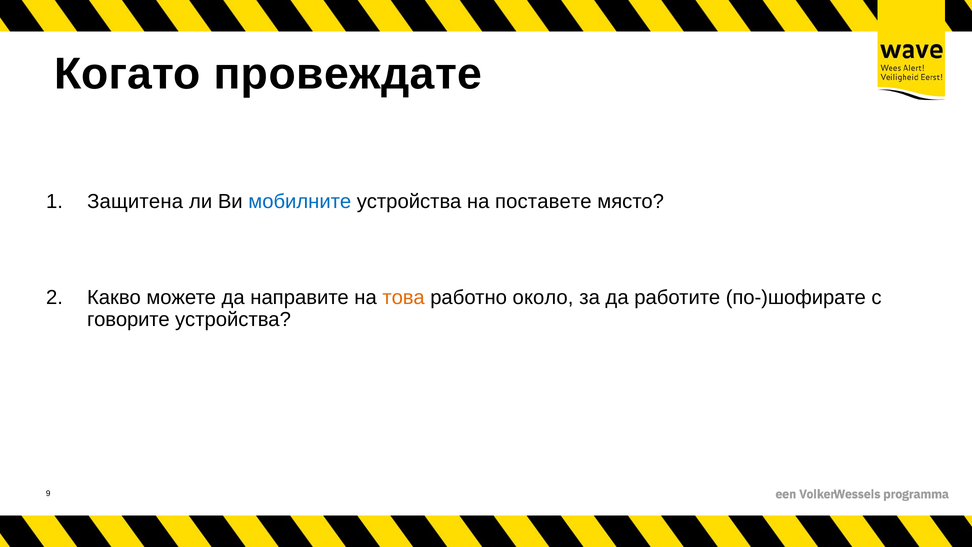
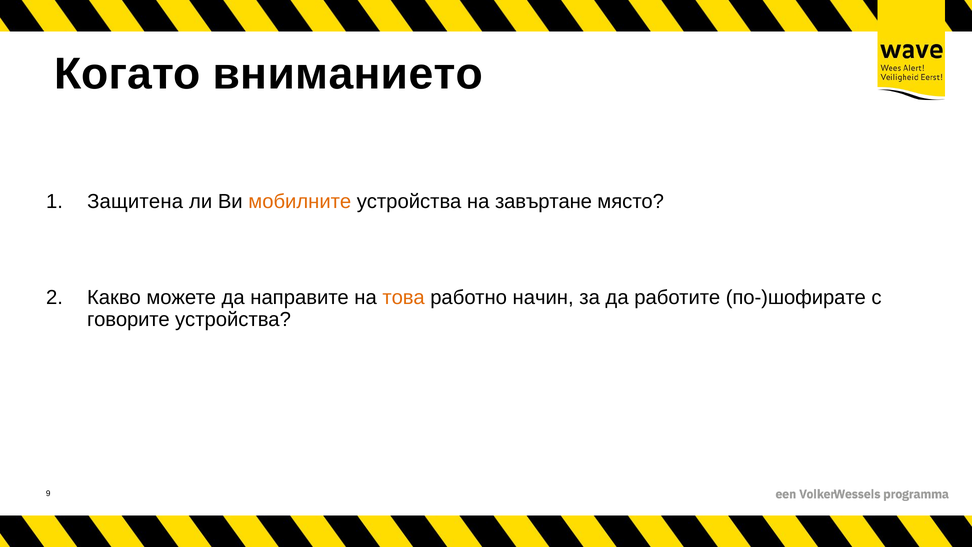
провеждате: провеждате -> вниманието (348, 74)
мобилните colour: blue -> orange (300, 201)
поставете: поставете -> завъртане (544, 201)
около: около -> начин (543, 297)
